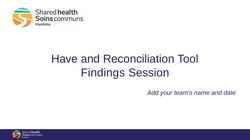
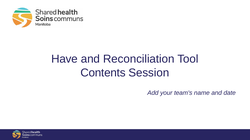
Findings: Findings -> Contents (103, 73)
